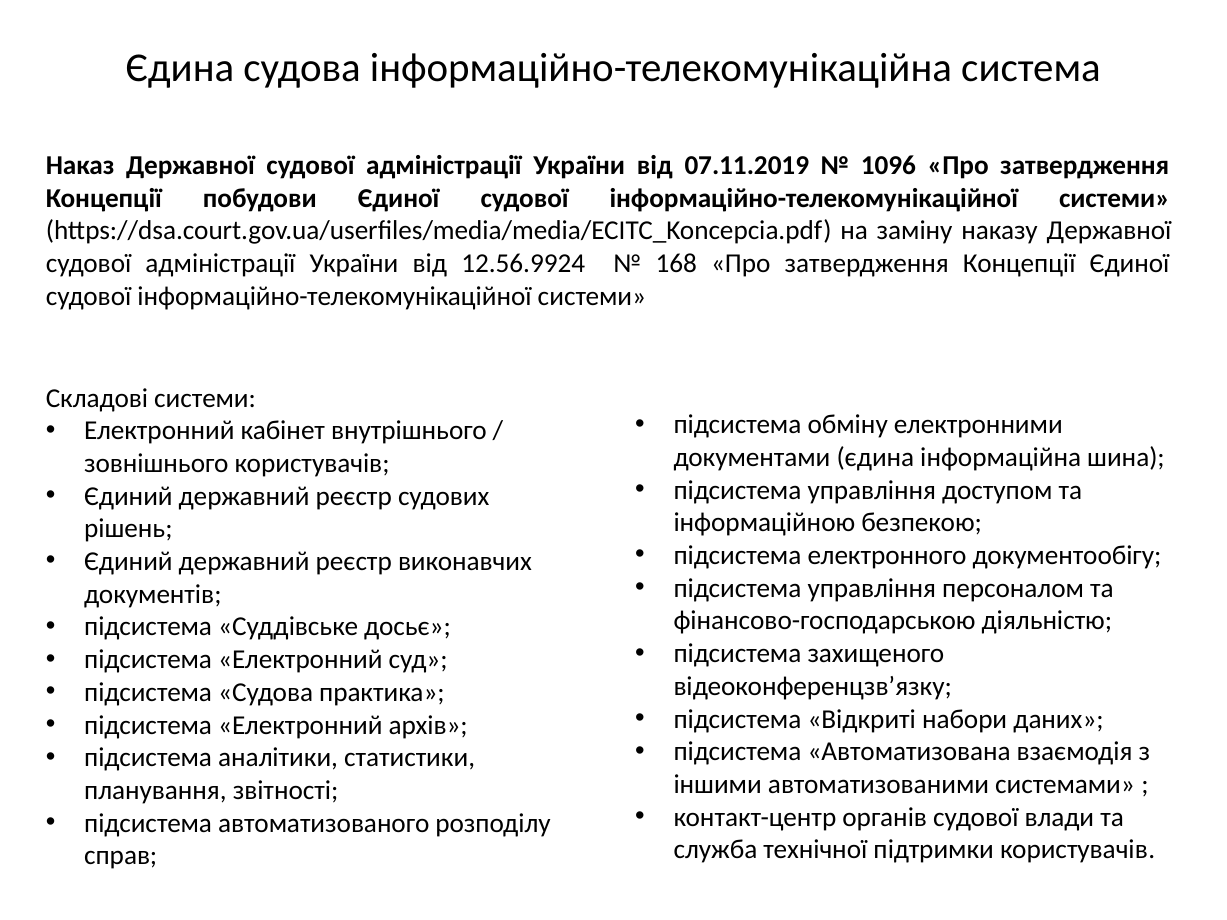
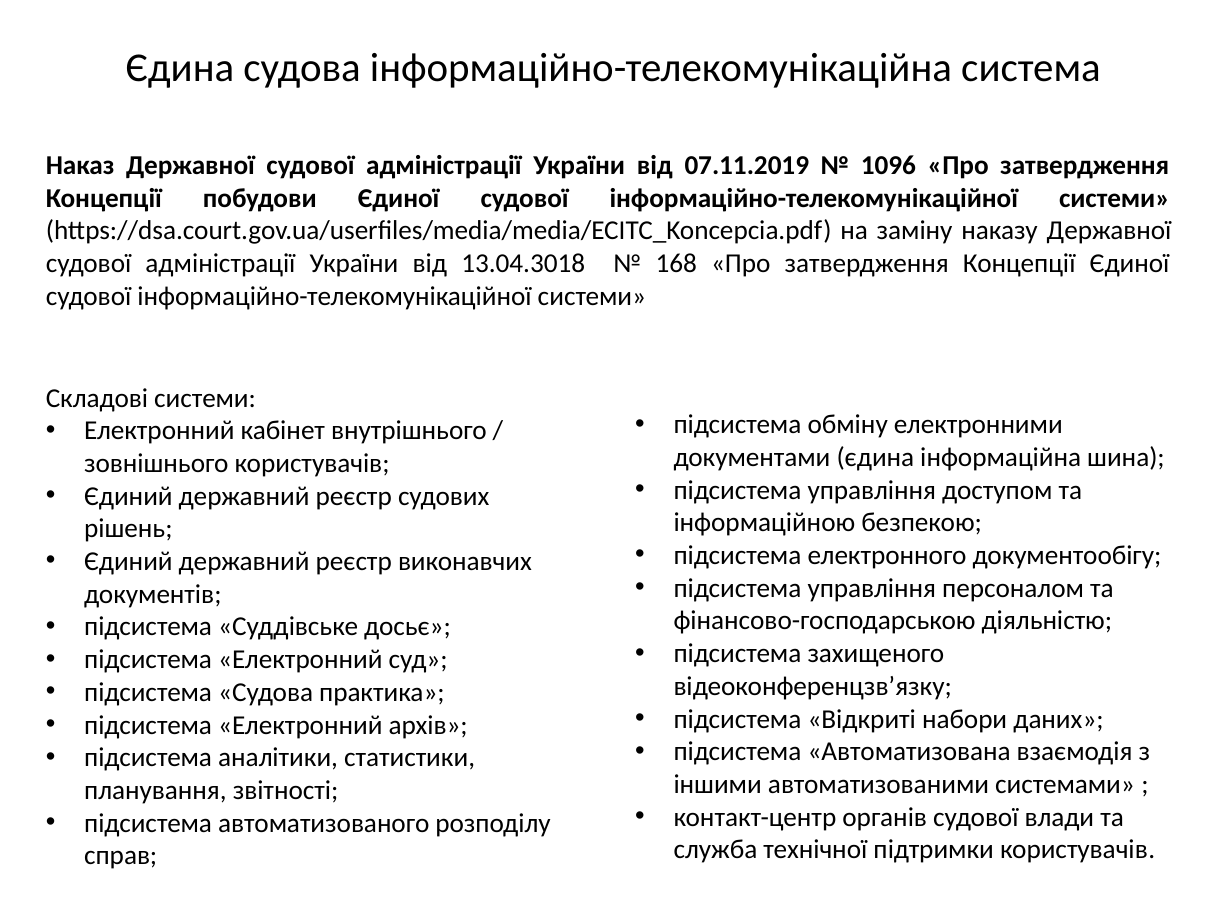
12.56.9924: 12.56.9924 -> 13.04.3018 (523, 264)
